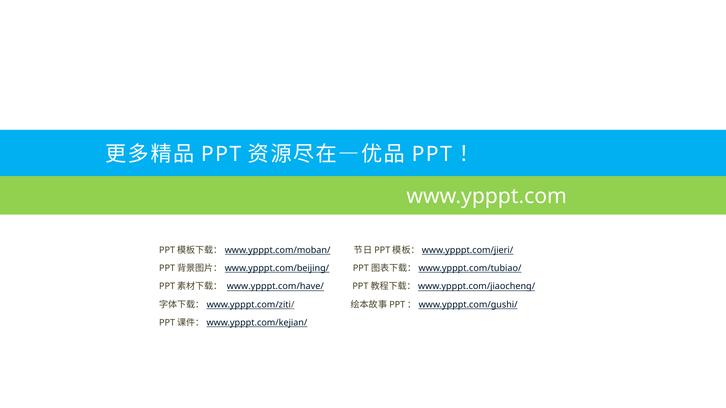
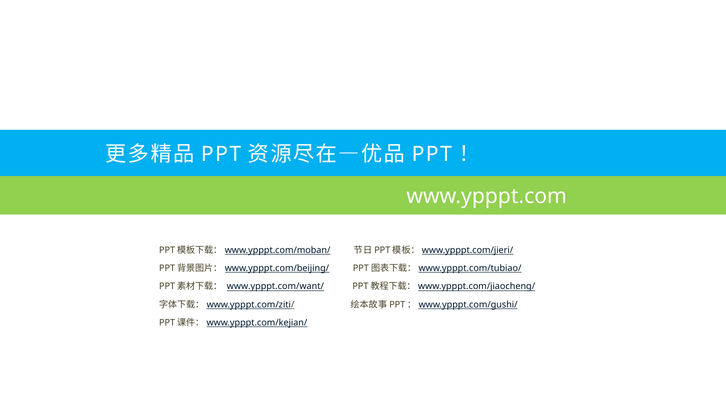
www.ypppt.com/have/: www.ypppt.com/have/ -> www.ypppt.com/want/ (275, 287)
